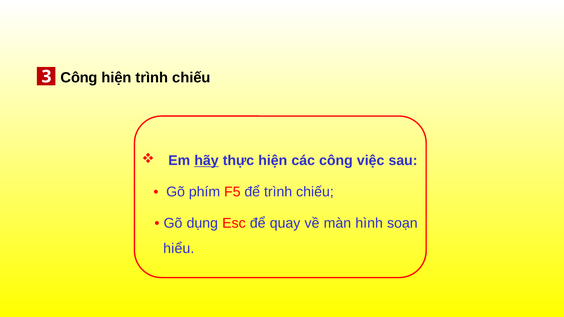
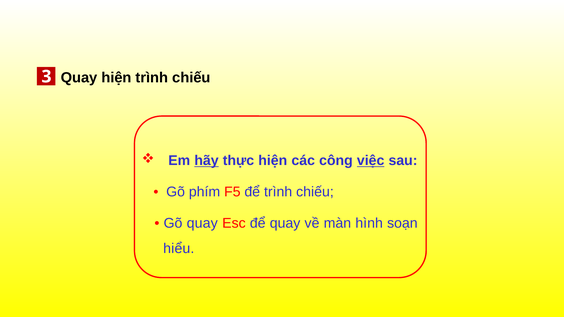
3 Công: Công -> Quay (79, 78)
việc underline: none -> present (371, 161)
Gõ dụng: dụng -> quay (202, 223)
